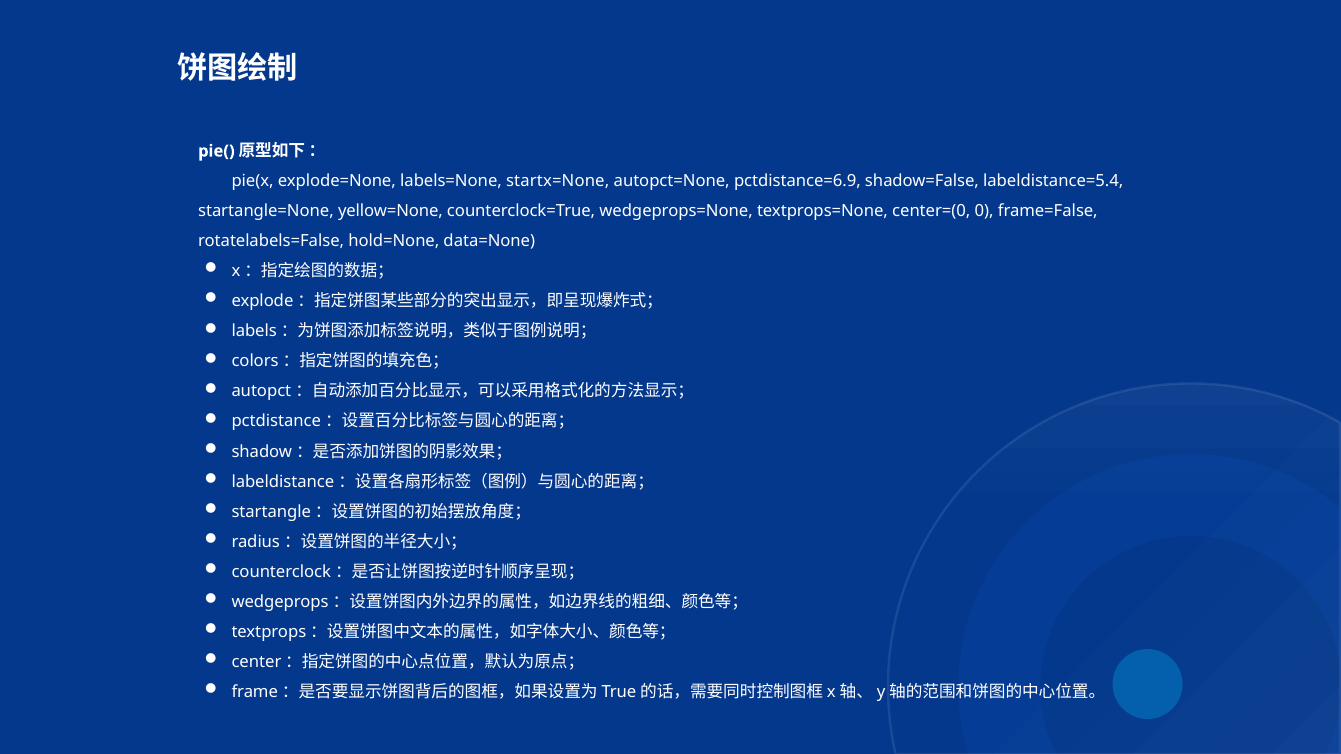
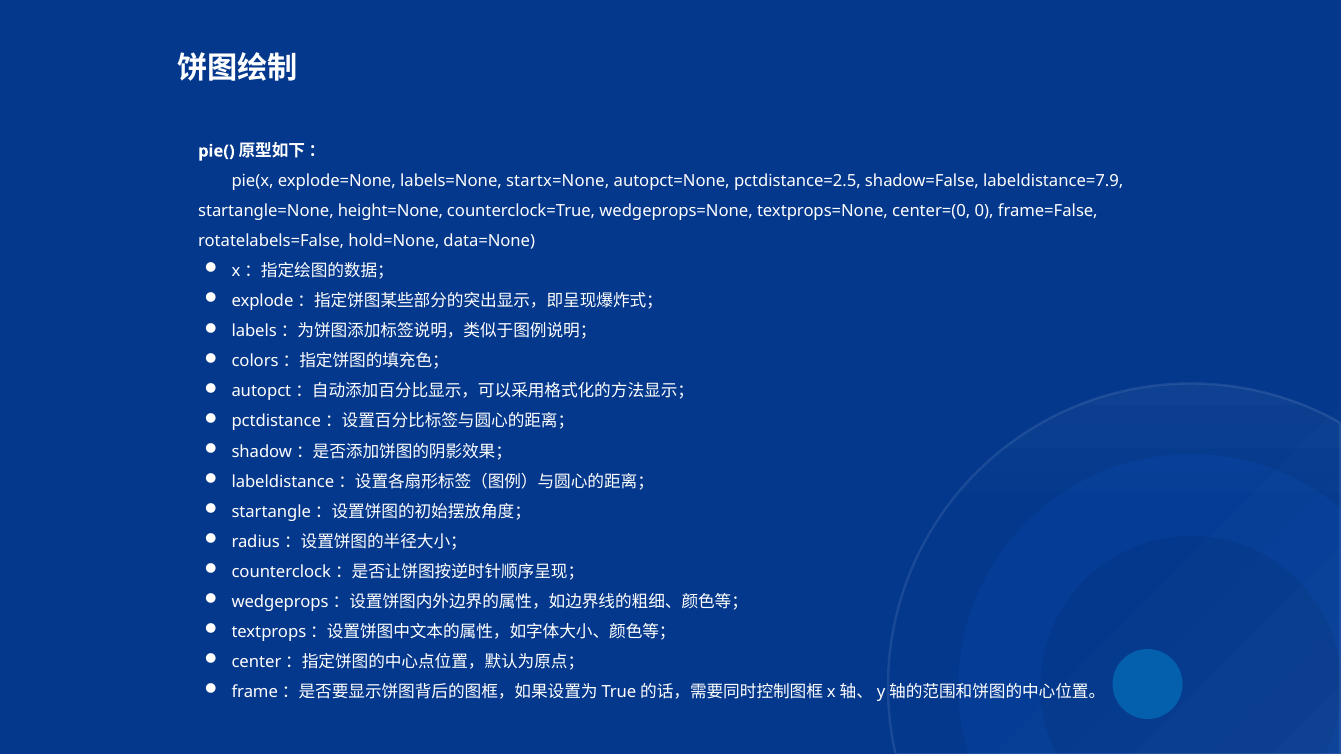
pctdistance=6.9: pctdistance=6.9 -> pctdistance=2.5 (797, 181)
labeldistance=5.4: labeldistance=5.4 -> labeldistance=7.9 (1053, 181)
yellow=None: yellow=None -> height=None (390, 211)
